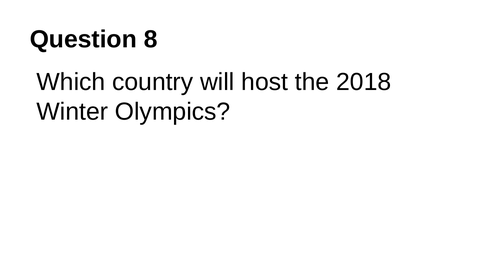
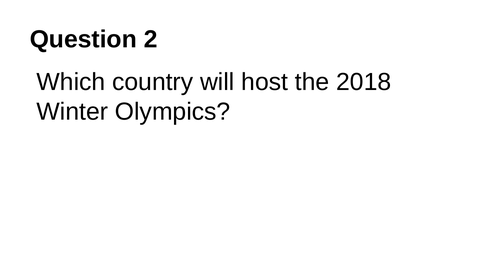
8: 8 -> 2 (151, 39)
